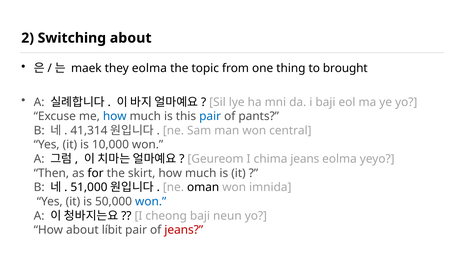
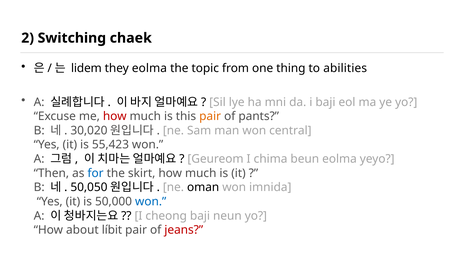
Switching about: about -> chaek (131, 38)
maek: maek -> lidem (86, 68)
brought: brought -> abilities (345, 68)
how colour: blue -> red (115, 116)
pair colour: blue -> orange (210, 116)
41,314: 41,314 -> 30,020 (89, 131)
10,000: 10,000 -> 55,423 (110, 145)
chima jeans: jeans -> beun (305, 159)
for colour: black -> blue (96, 173)
51,000: 51,000 -> 50,050 (89, 187)
